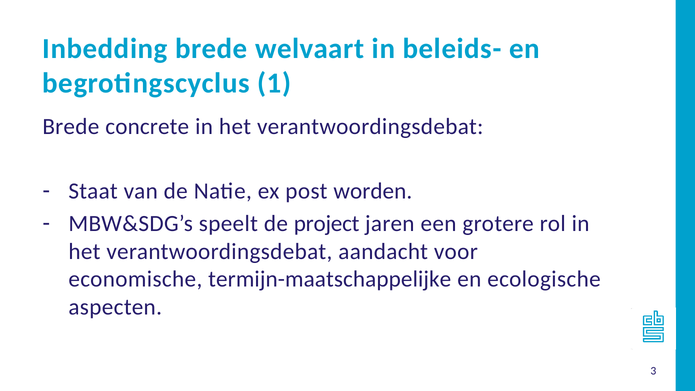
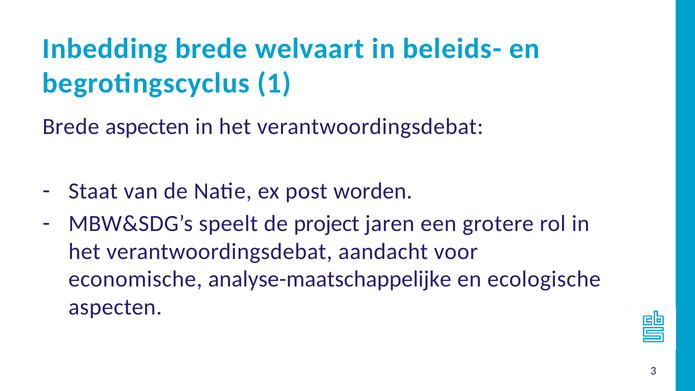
Brede concrete: concrete -> aspecten (147, 126)
termijn-maatschappelijke: termijn-maatschappelijke -> analyse-maatschappelijke (330, 279)
